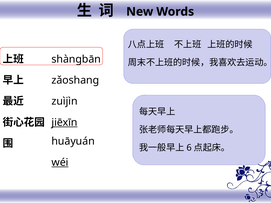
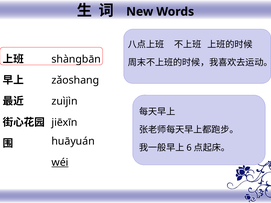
jiēxīn underline: present -> none (65, 122)
